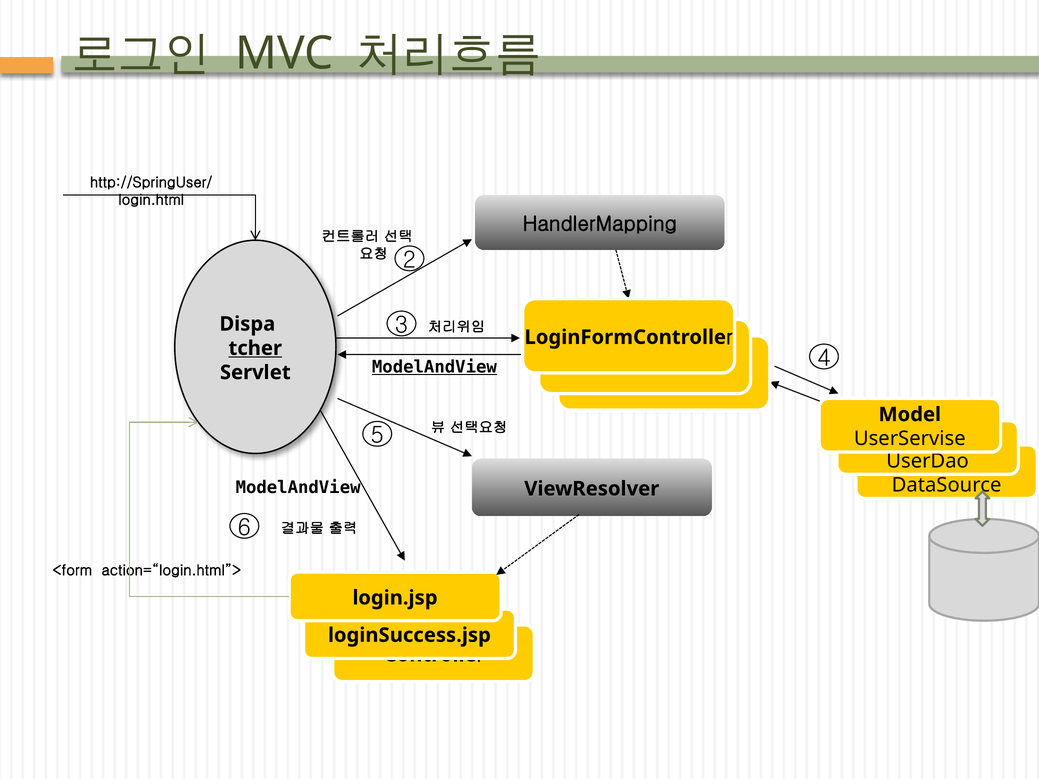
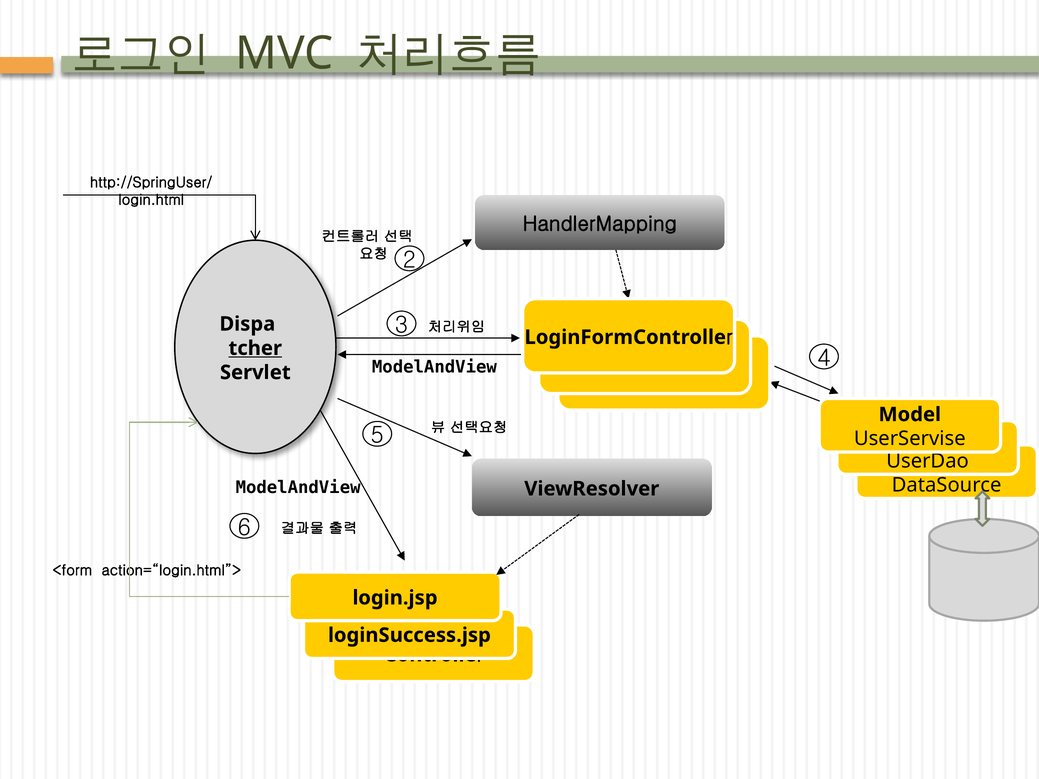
ModelAndView underline: present -> none (434, 367)
